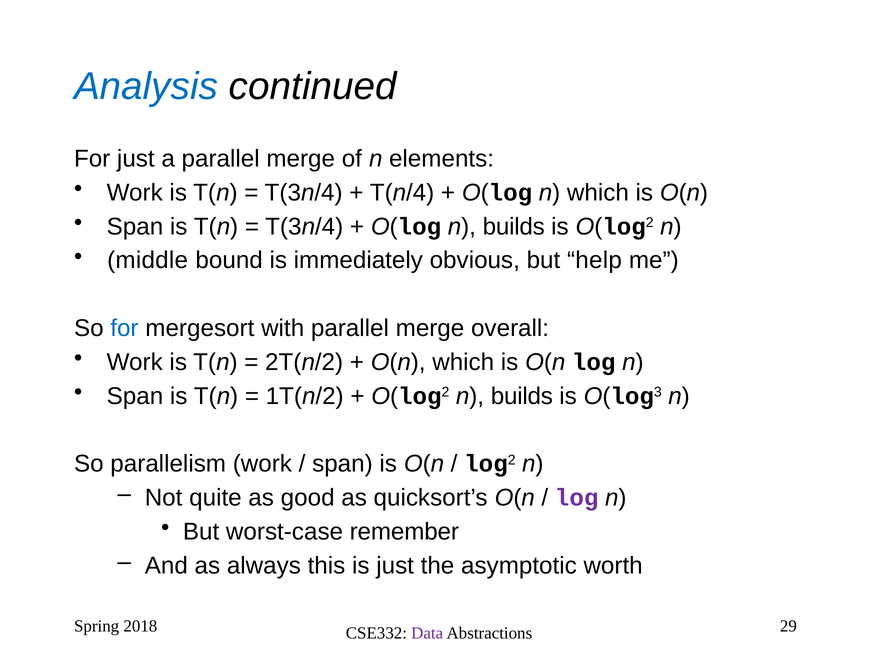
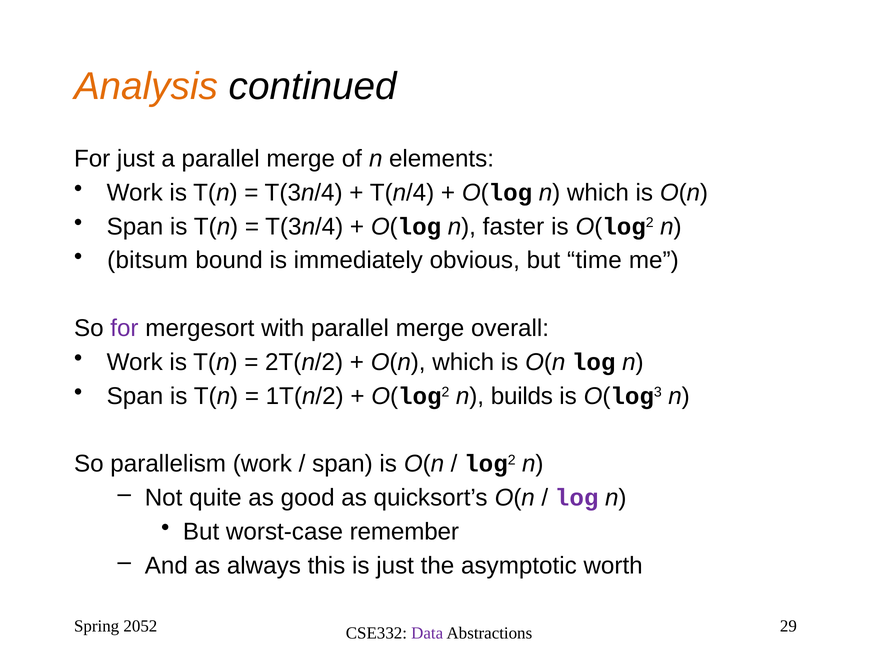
Analysis colour: blue -> orange (146, 86)
O(log n builds: builds -> faster (513, 226)
middle: middle -> bitsum (148, 260)
help: help -> time (594, 260)
for colour: blue -> purple (124, 328)
2018: 2018 -> 2052 (140, 625)
